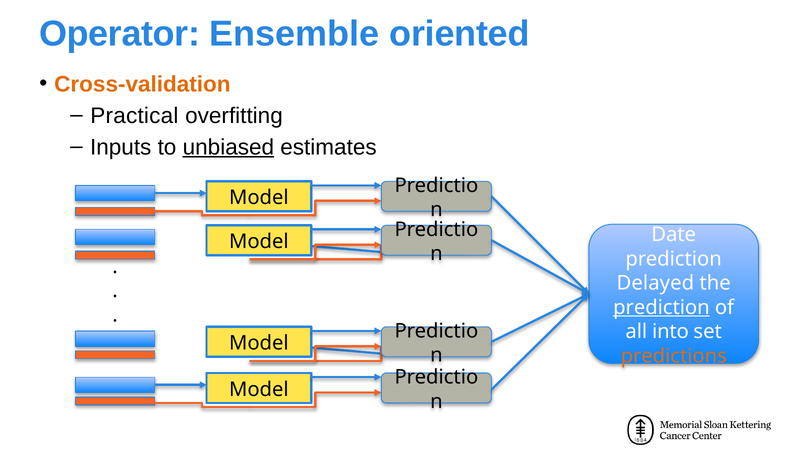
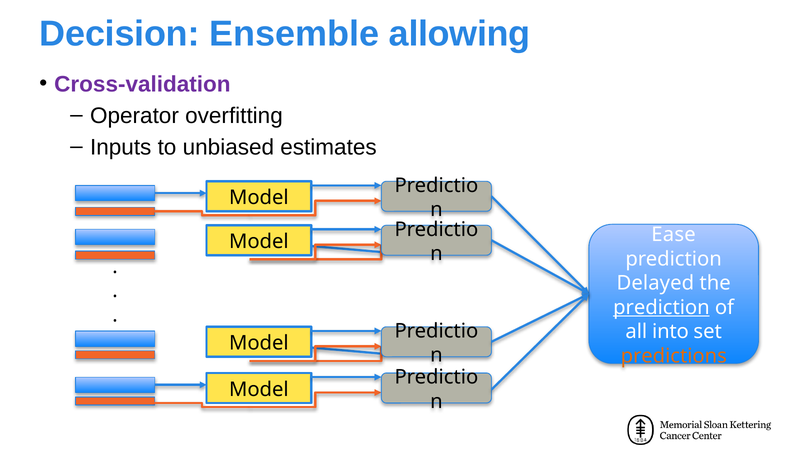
Operator: Operator -> Decision (120, 34)
oriented: oriented -> allowing (460, 34)
Cross-validation colour: orange -> purple (142, 84)
Practical: Practical -> Operator (134, 116)
unbiased underline: present -> none (228, 147)
Date: Date -> Ease (674, 235)
